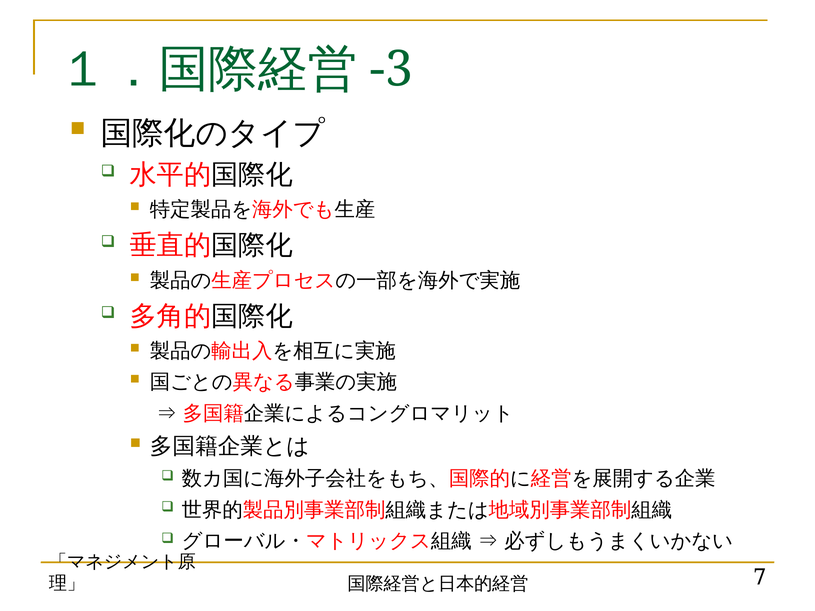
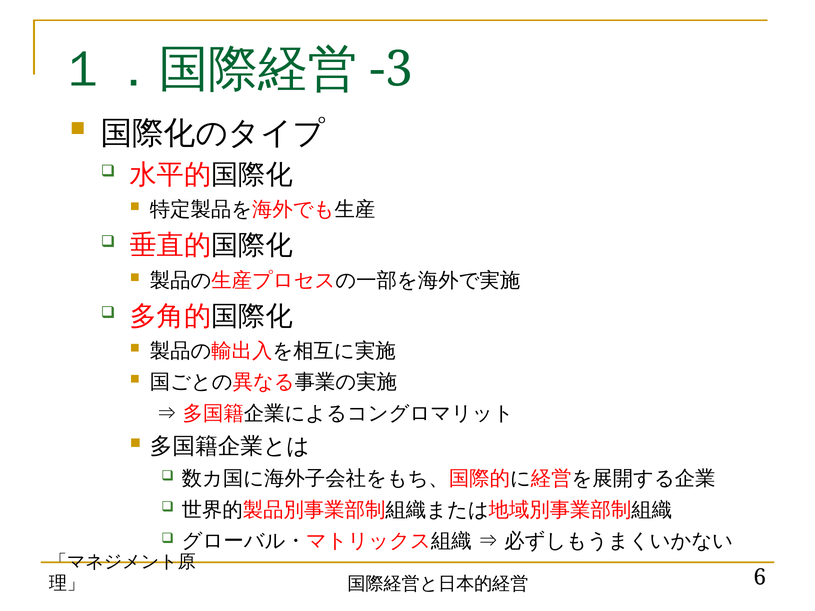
7: 7 -> 6 (760, 577)
